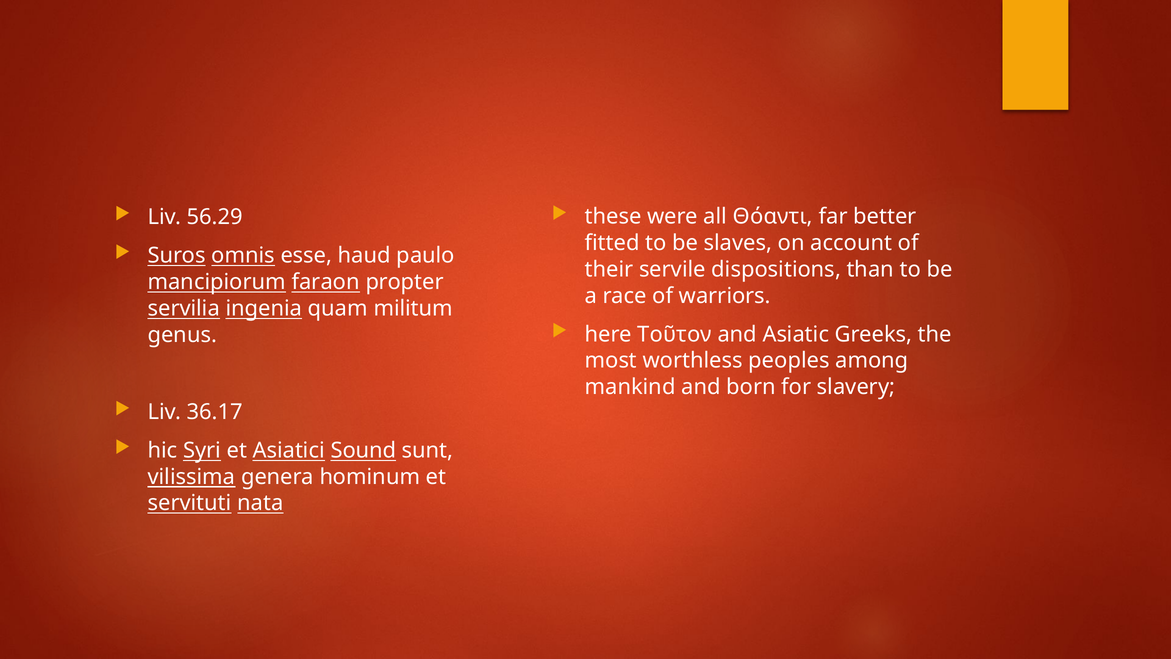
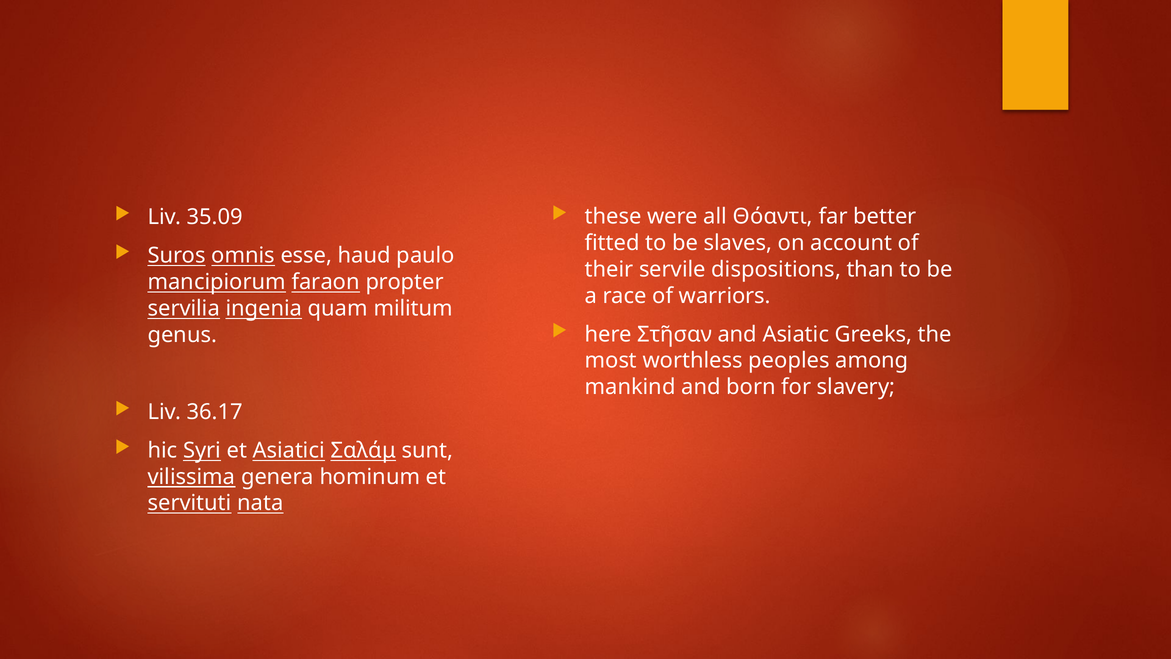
56.29: 56.29 -> 35.09 (215, 217)
Τοῦτον: Τοῦτον -> Στῆσαν (675, 334)
Sound: Sound -> Σαλάμ (363, 450)
